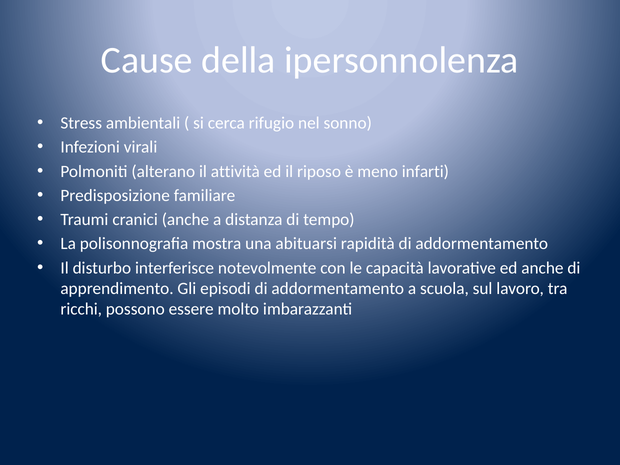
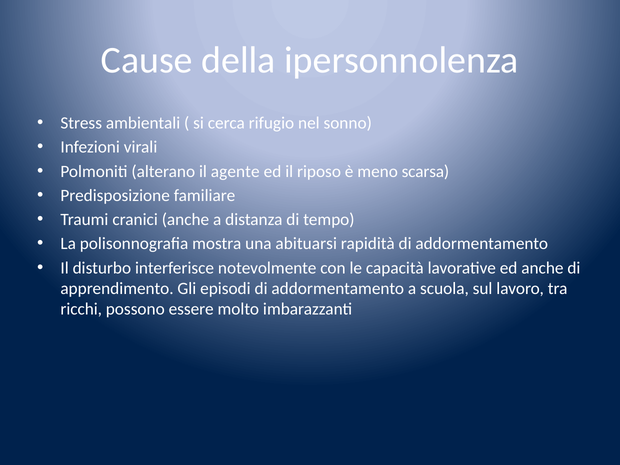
attività: attività -> agente (235, 171)
infarti: infarti -> scarsa (425, 171)
